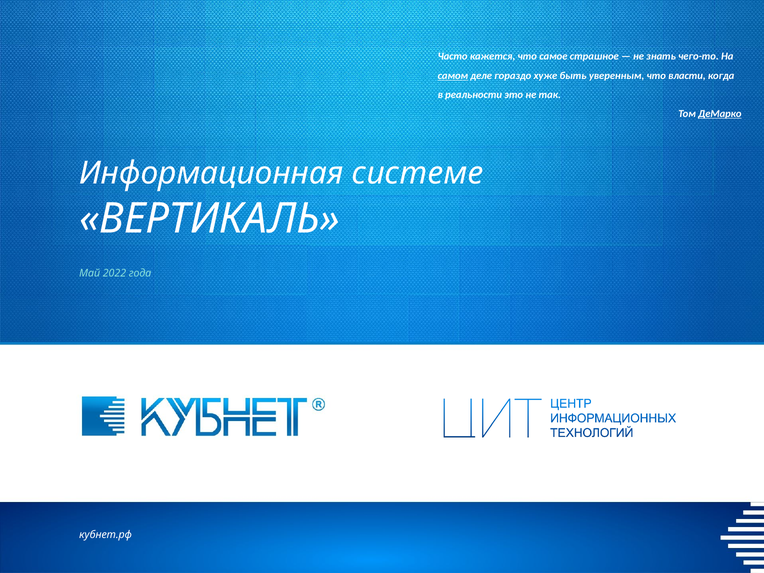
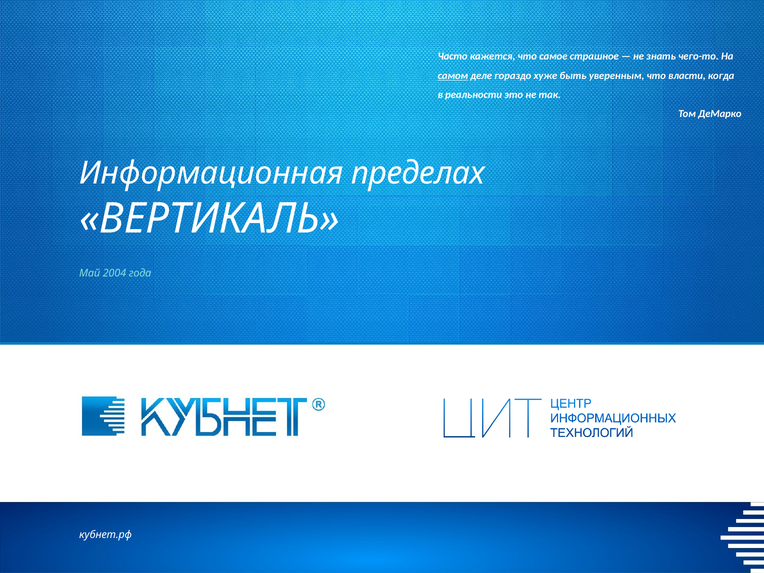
ДеМарко underline: present -> none (720, 114)
системе: системе -> пределах (418, 173)
2022: 2022 -> 2004 (114, 273)
